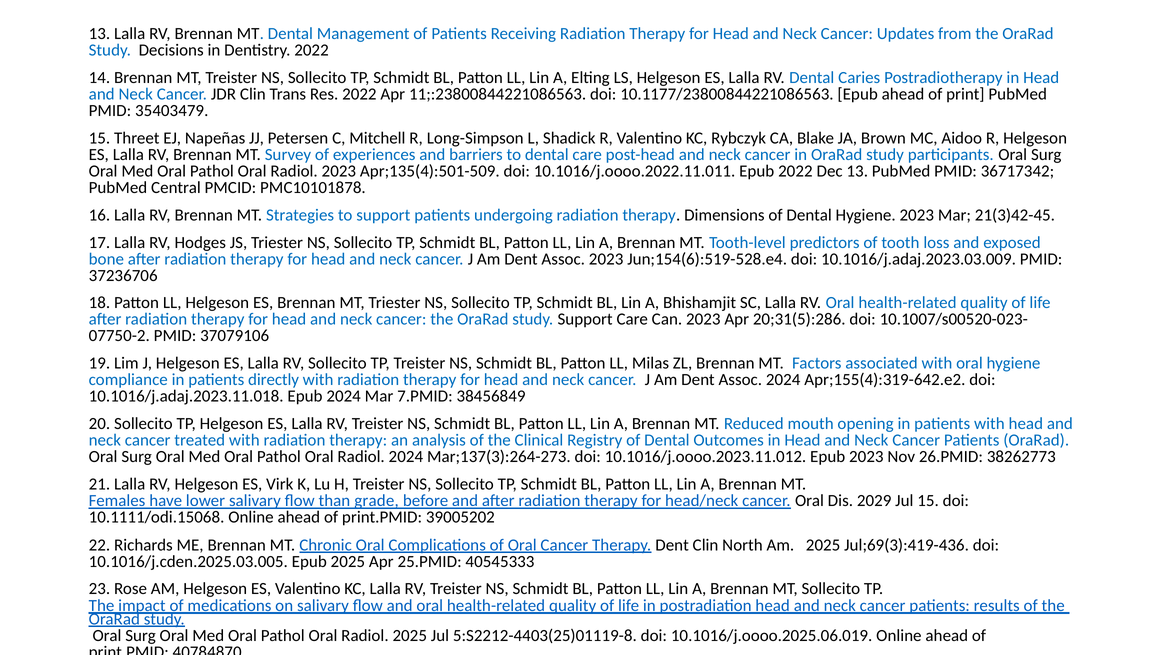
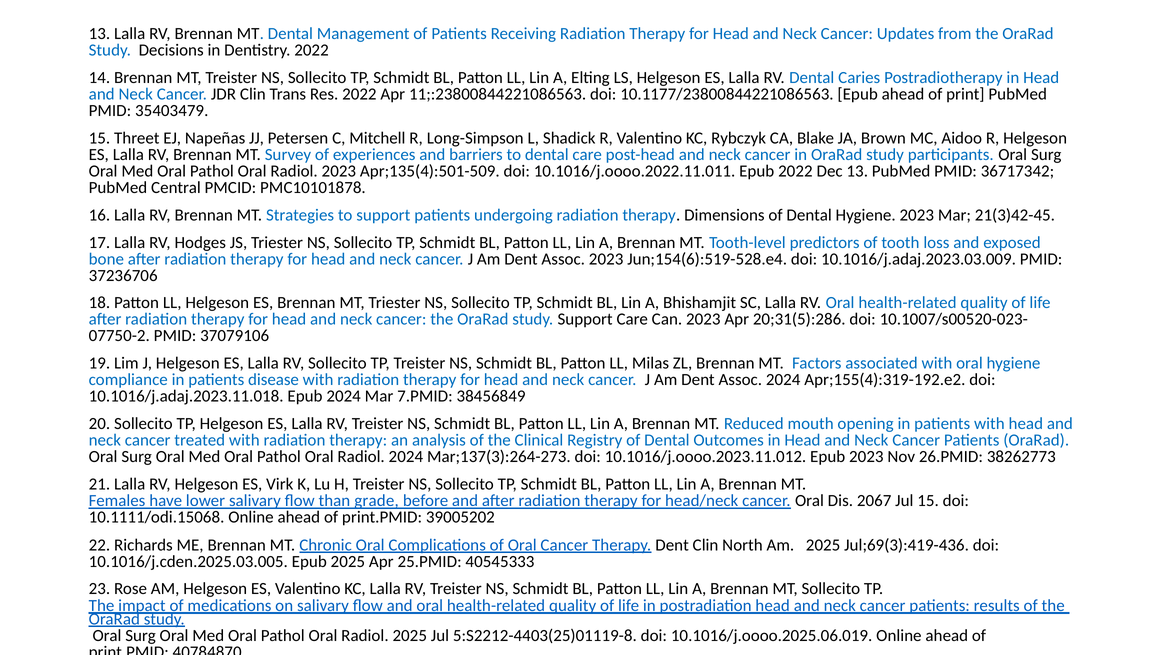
directly: directly -> disease (274, 380)
Apr;155(4):319-642.e2: Apr;155(4):319-642.e2 -> Apr;155(4):319-192.e2 (885, 380)
2029: 2029 -> 2067 (874, 501)
